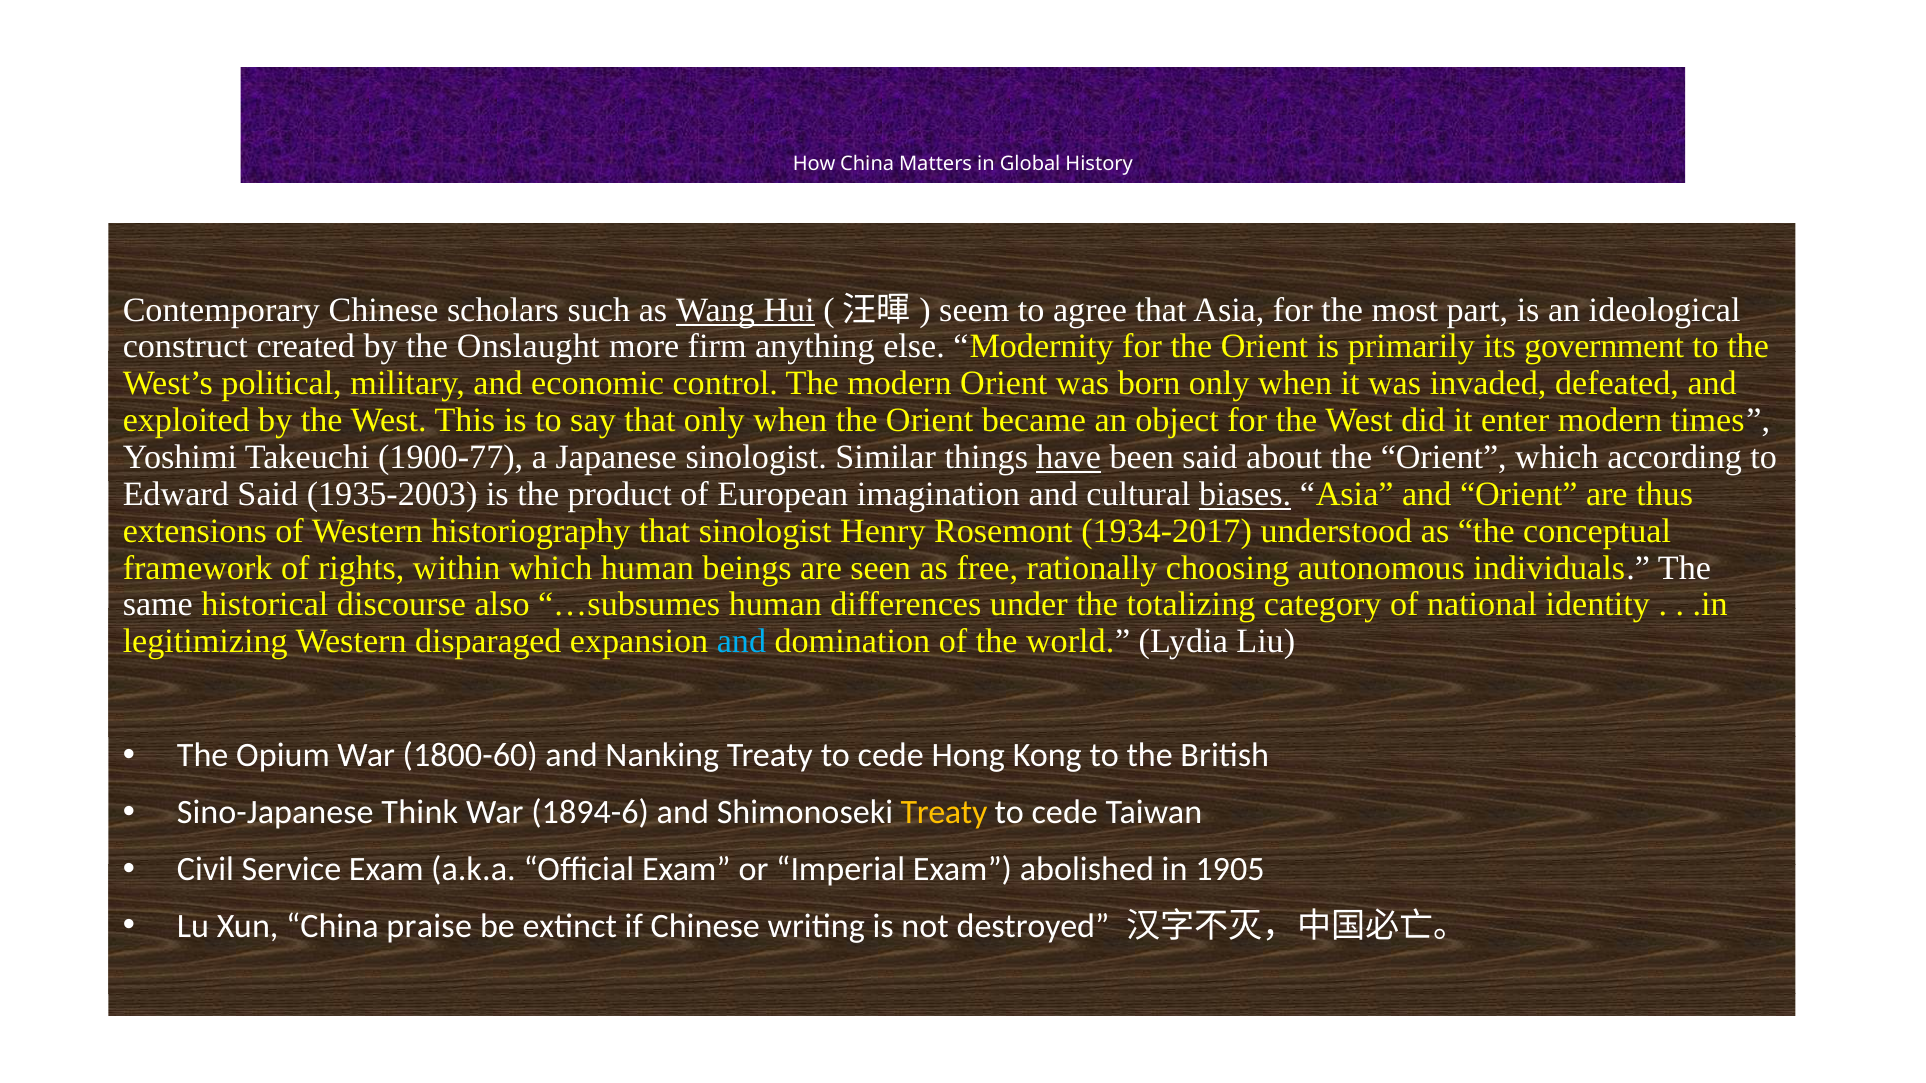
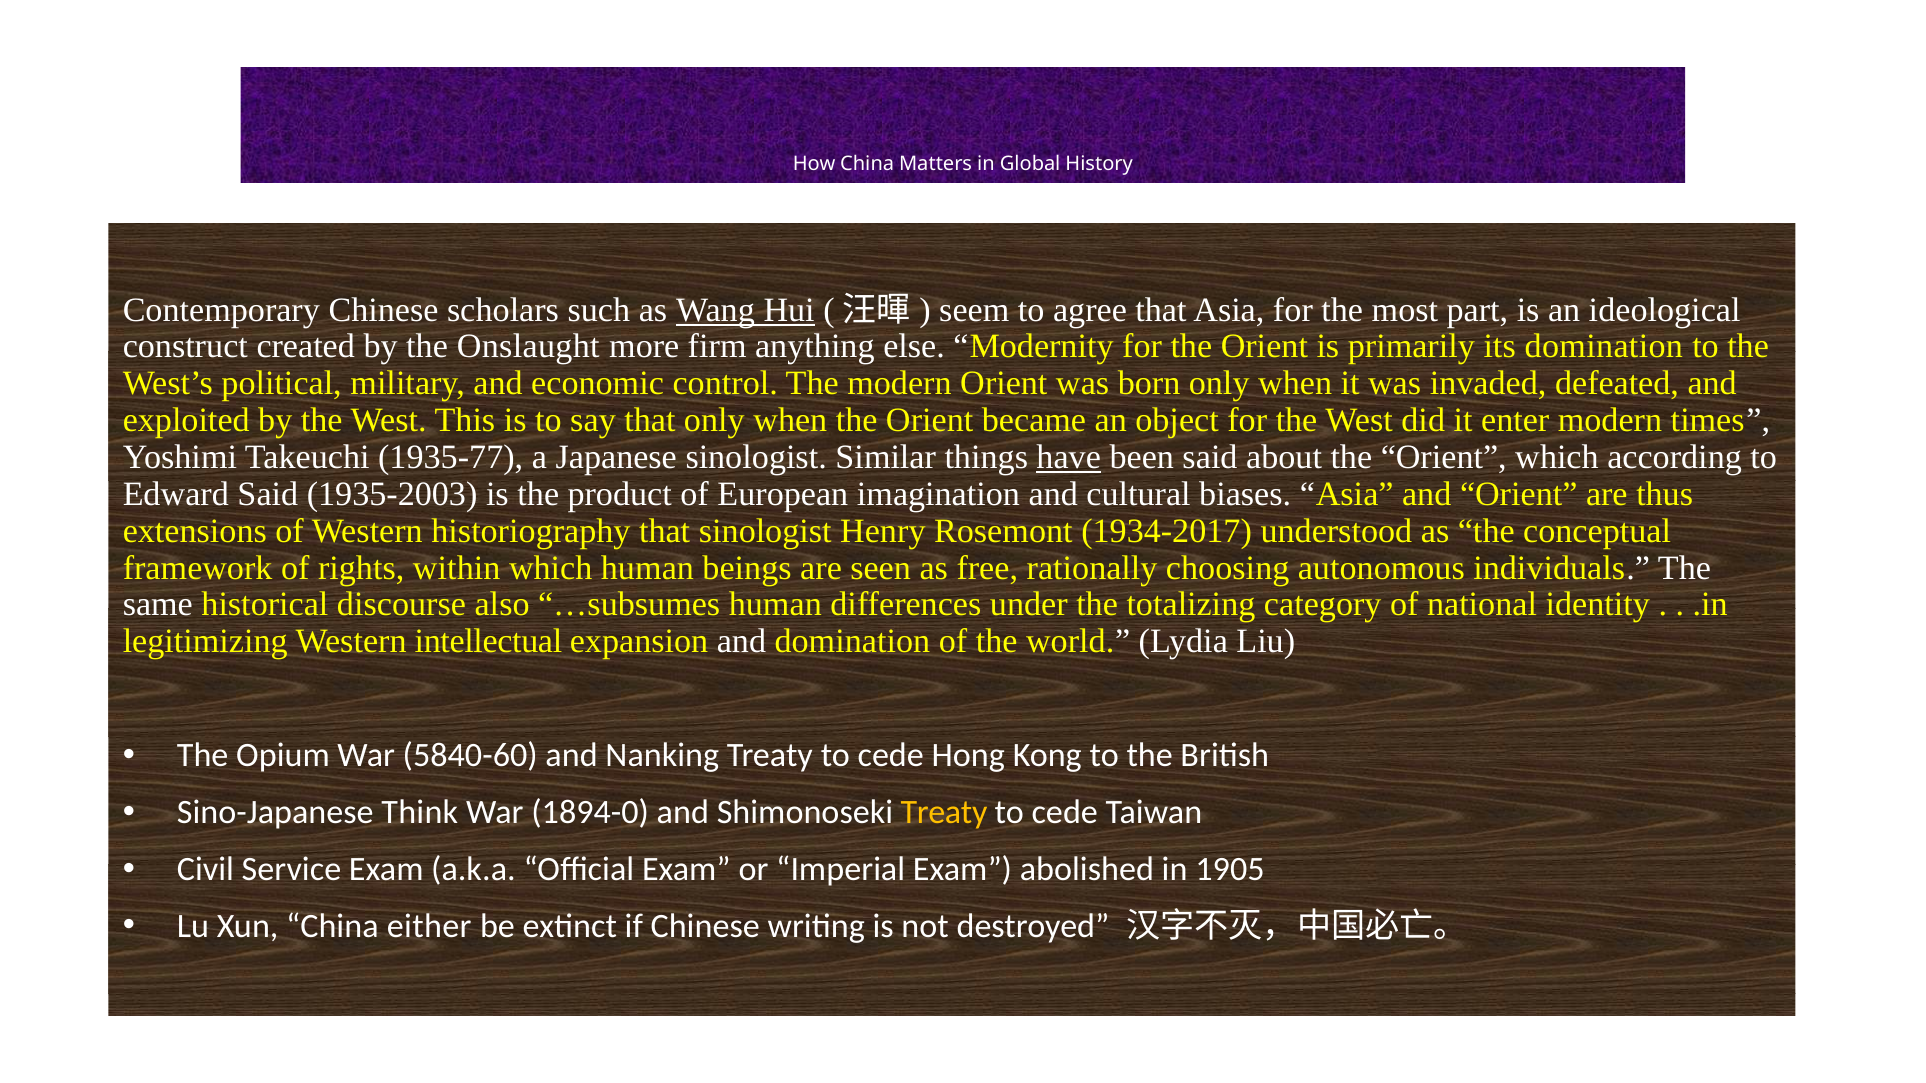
its government: government -> domination (1604, 347)
1900-77: 1900-77 -> 1935-77 (451, 457)
biases underline: present -> none (1245, 494)
disparaged: disparaged -> intellectual (488, 642)
and colour: light blue -> white (741, 642)
1800-60: 1800-60 -> 5840-60 (470, 756)
1894-6: 1894-6 -> 1894-0 (590, 812)
praise: praise -> either (429, 926)
